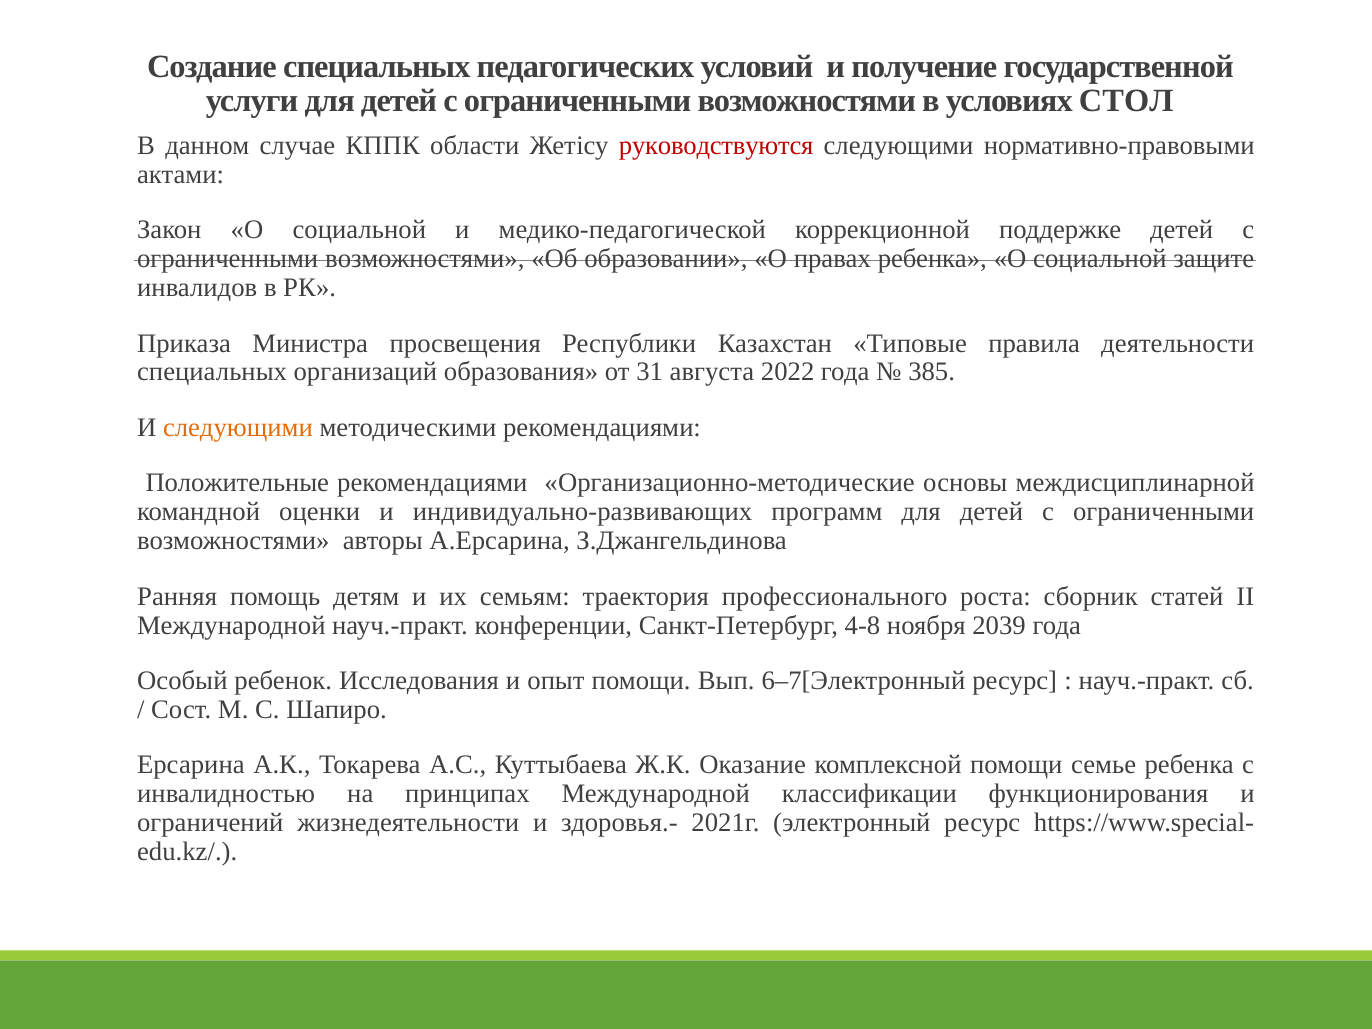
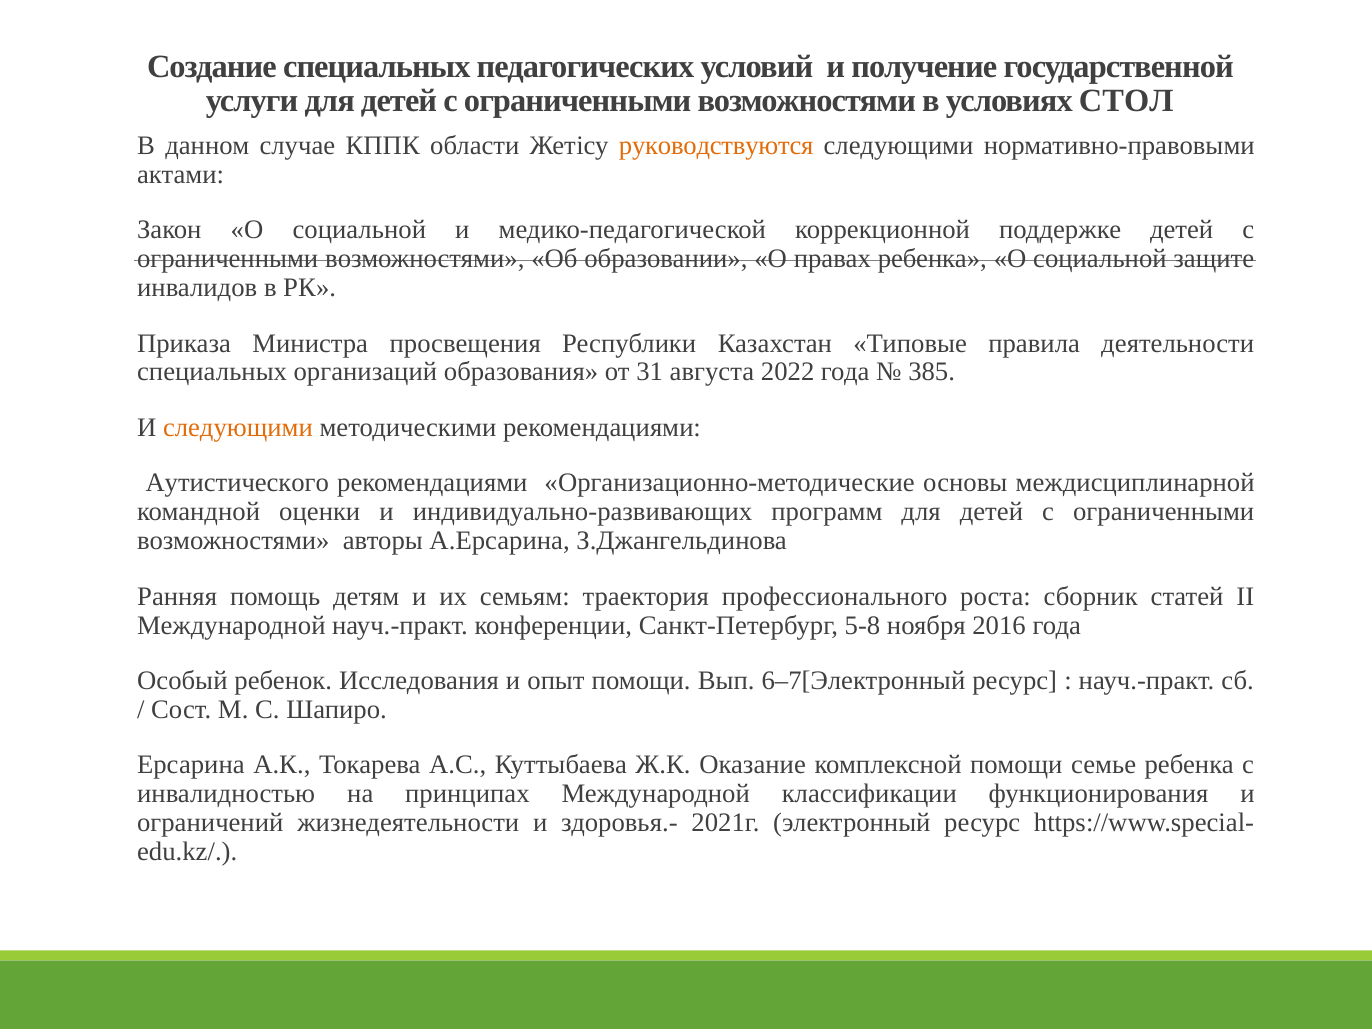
руководствуются colour: red -> orange (716, 146)
Положительные: Положительные -> Аутистического (237, 483)
4-8: 4-8 -> 5-8 (862, 625)
2039: 2039 -> 2016 (999, 625)
